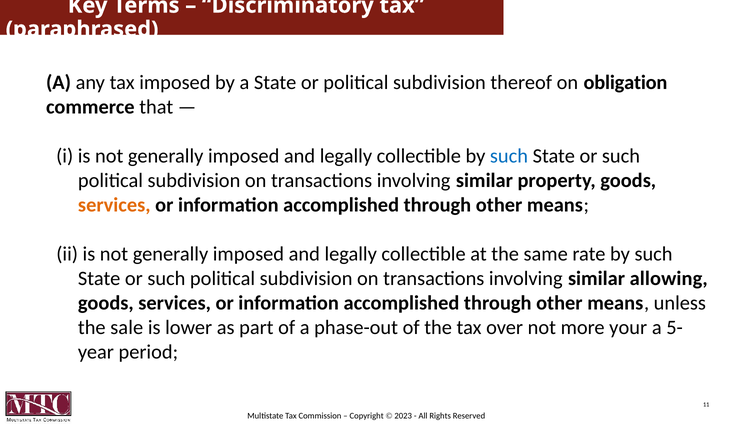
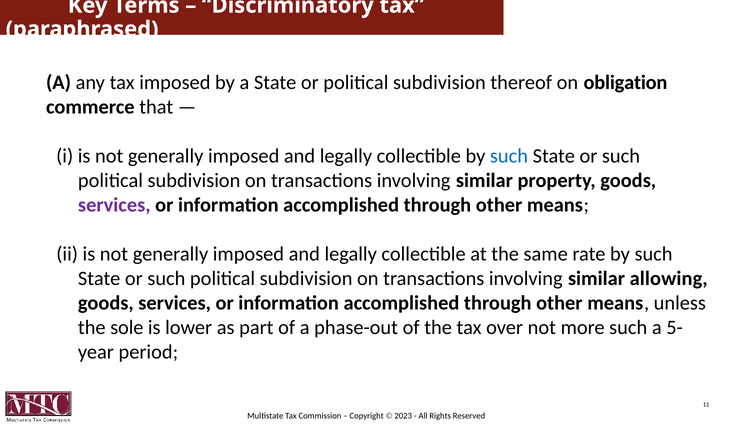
services colour: orange -> purple (114, 205)
sale: sale -> sole (127, 327)
more your: your -> such (628, 327)
